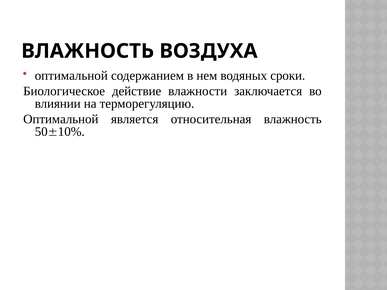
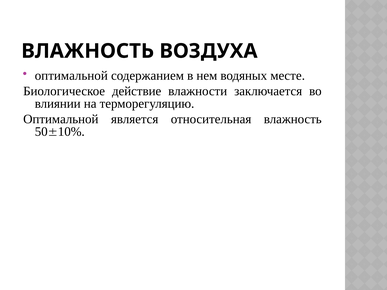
сроки: сроки -> месте (288, 76)
